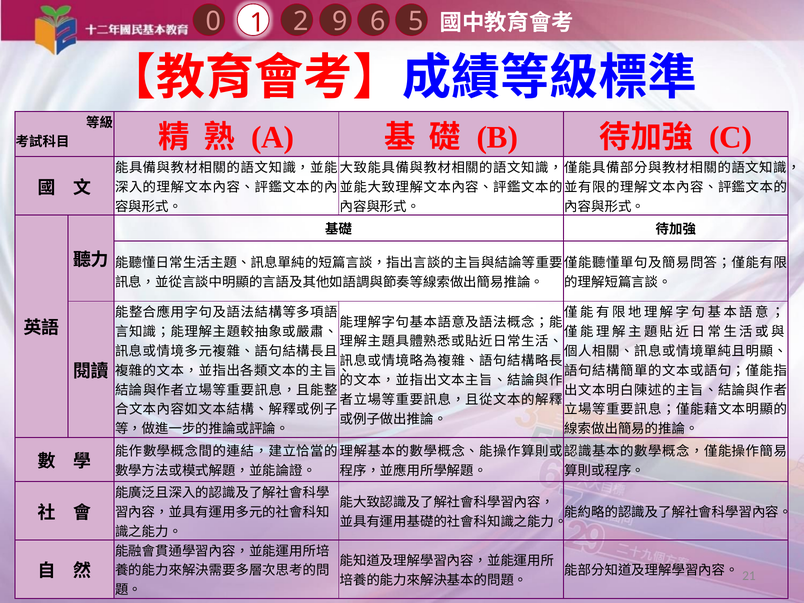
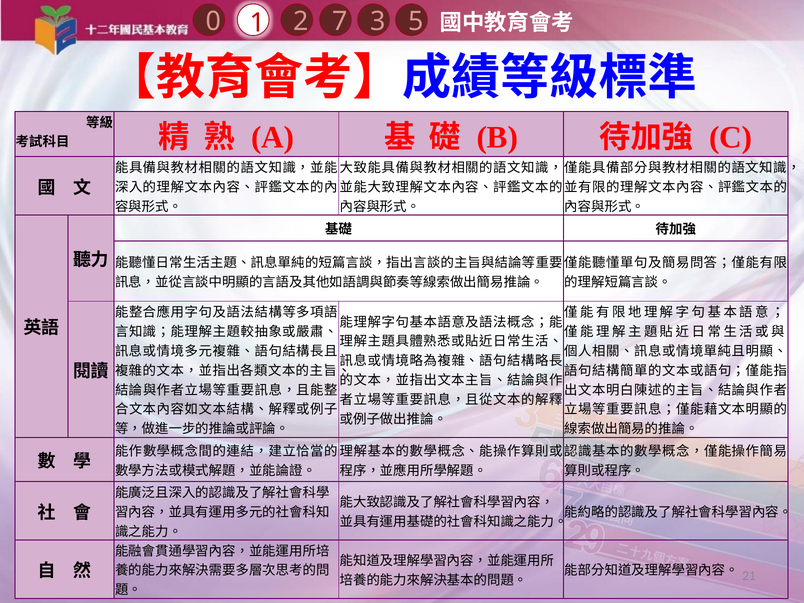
6: 6 -> 3 (378, 22)
9: 9 -> 7 (340, 22)
